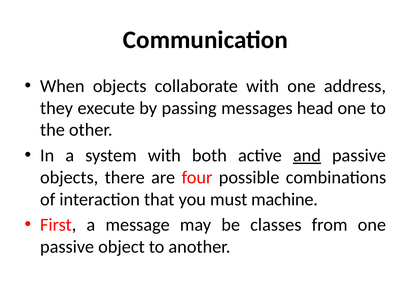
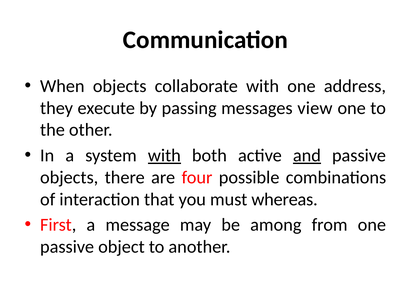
head: head -> view (315, 108)
with underline: none -> present (164, 156)
machine: machine -> whereas (285, 200)
classes: classes -> among (276, 225)
